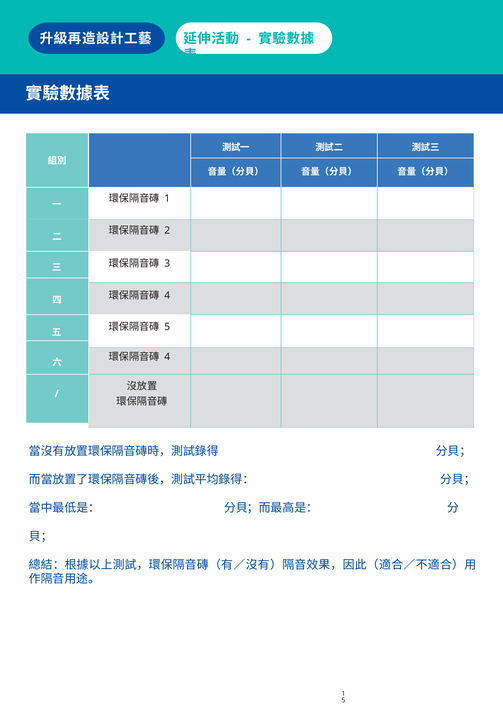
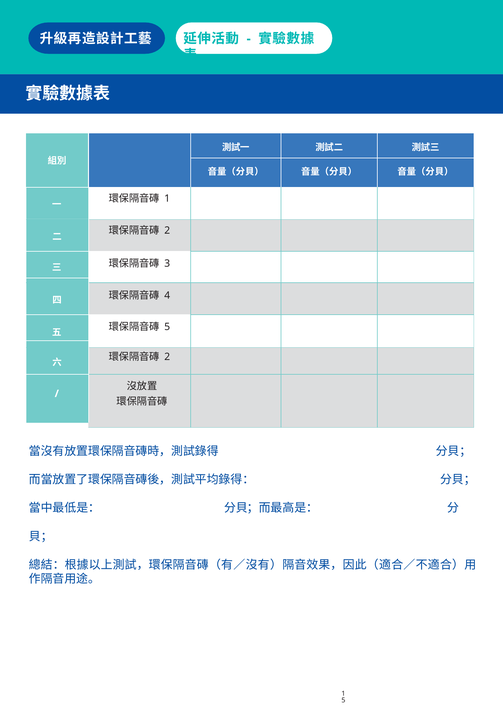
4: 4 -> 2 (167, 357)
